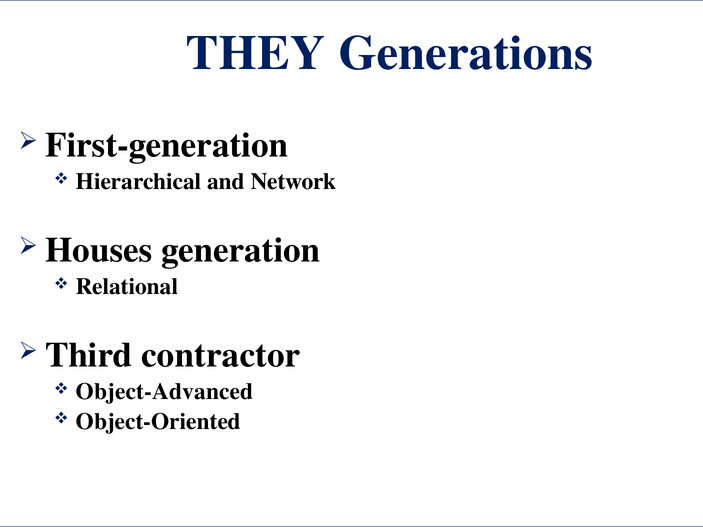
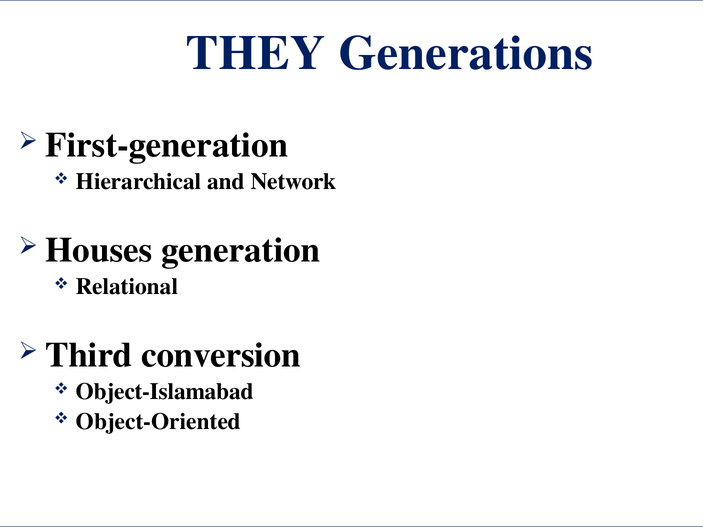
contractor: contractor -> conversion (221, 355)
Object-Advanced: Object-Advanced -> Object-Islamabad (165, 392)
